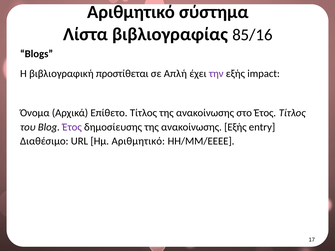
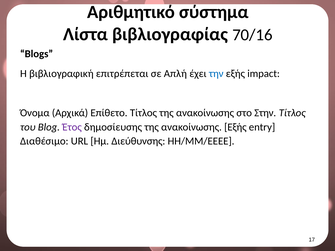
85/16: 85/16 -> 70/16 (252, 35)
προστίθεται: προστίθεται -> επιτρέπεται (122, 74)
την colour: purple -> blue (216, 74)
στο Έτος: Έτος -> Στην (265, 113)
Ημ Αριθμητικό: Αριθμητικό -> Διεύθυνσης (138, 141)
